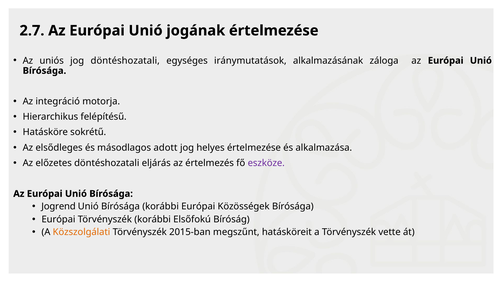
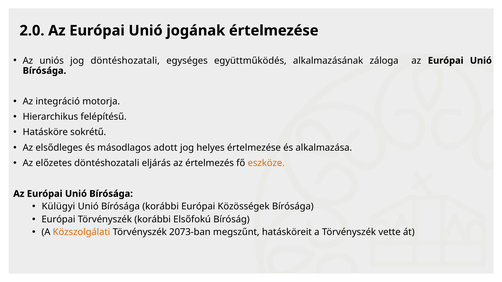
2.7: 2.7 -> 2.0 (32, 31)
iránymutatások: iránymutatások -> együttműködés (250, 61)
eszköze colour: purple -> orange (266, 163)
Jogrend: Jogrend -> Külügyi (58, 207)
2015-ban: 2015-ban -> 2073-ban (190, 232)
